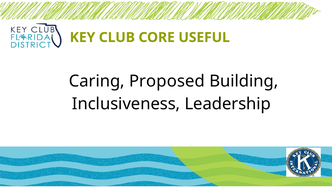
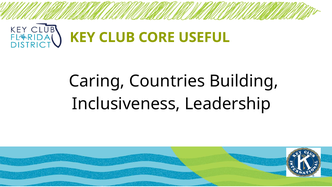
Proposed: Proposed -> Countries (167, 81)
